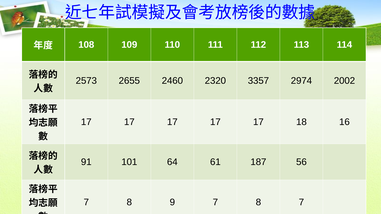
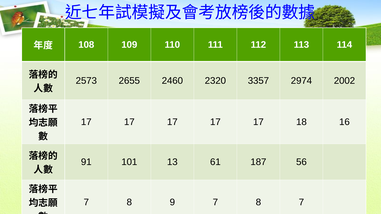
64: 64 -> 13 (172, 162)
